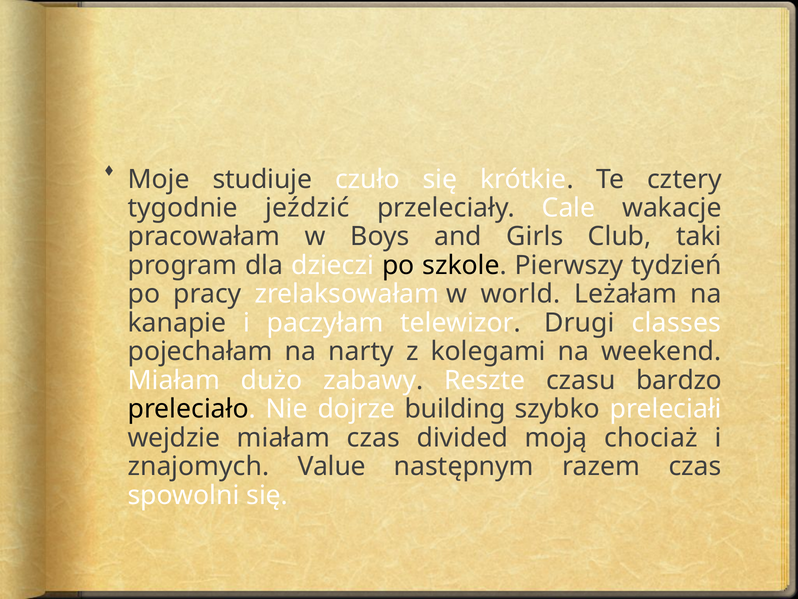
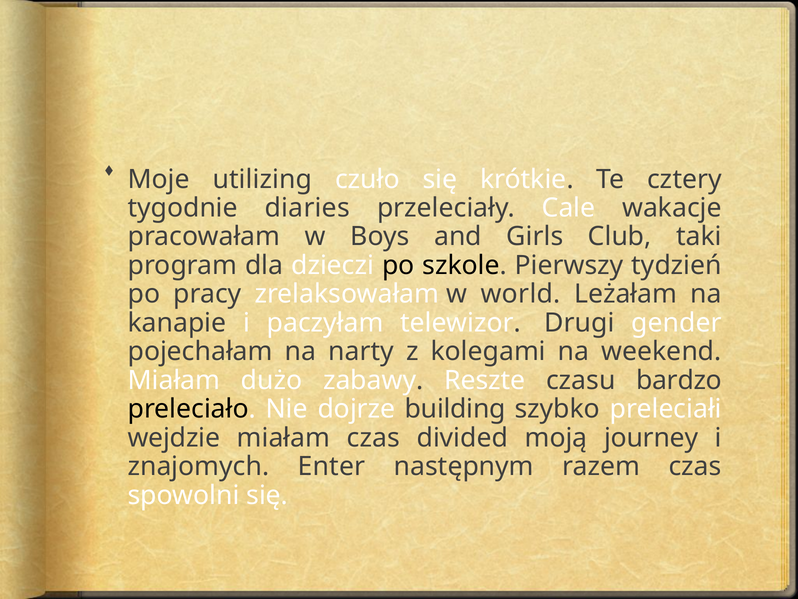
studiuje: studiuje -> utilizing (262, 179)
jeździć: jeździć -> diaries (307, 208)
classes: classes -> gender (677, 323)
chociaż: chociaż -> journey (651, 438)
Value: Value -> Enter (332, 466)
